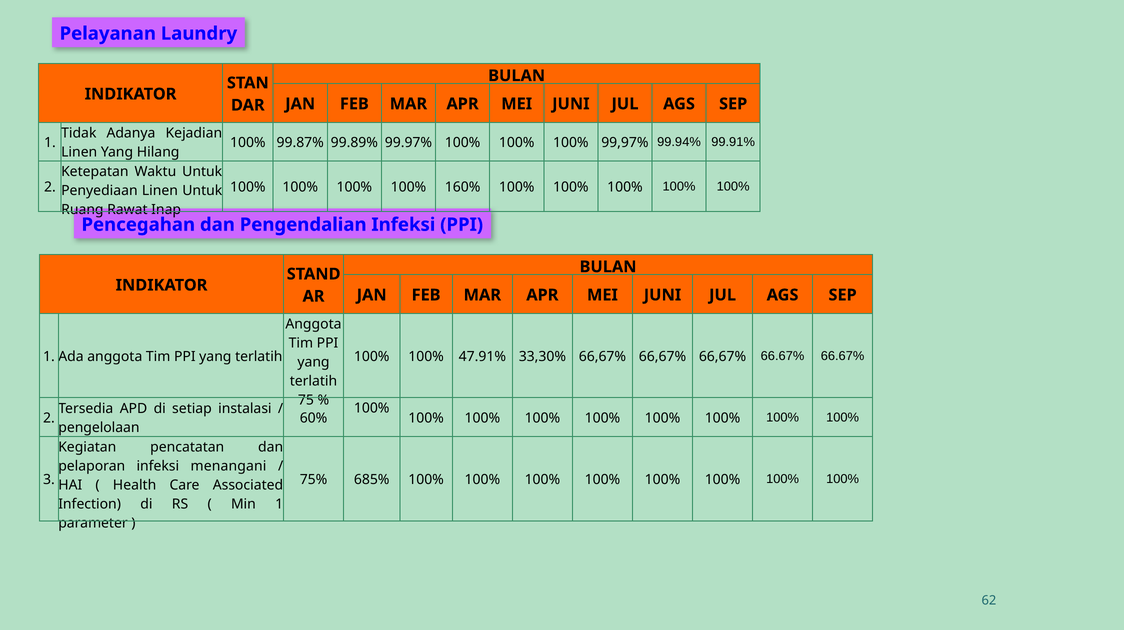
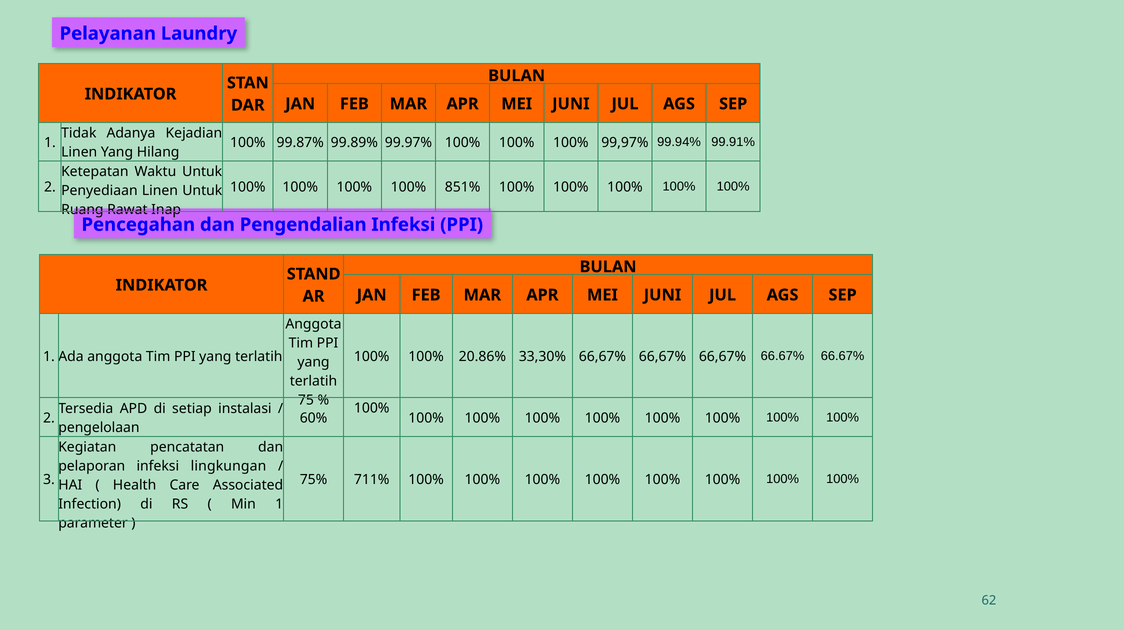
160%: 160% -> 851% (463, 187)
47.91%: 47.91% -> 20.86% (482, 356)
menangani: menangani -> lingkungan (229, 466)
685%: 685% -> 711% (372, 479)
